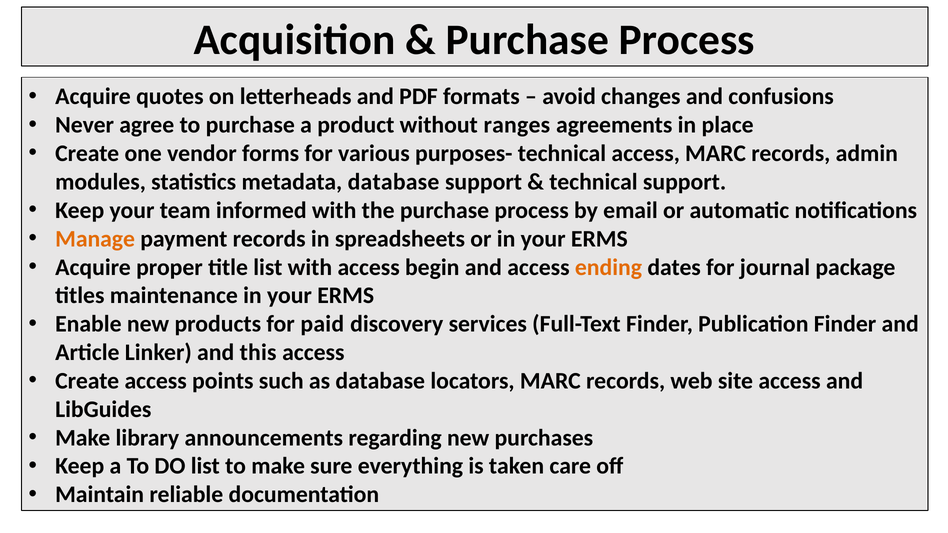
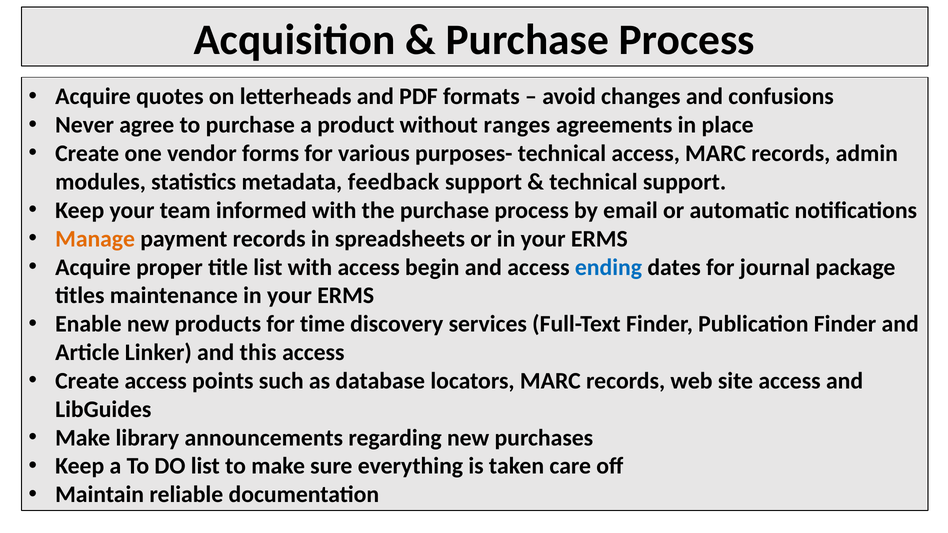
metadata database: database -> feedback (393, 182)
ending colour: orange -> blue (608, 267)
paid: paid -> time (322, 324)
